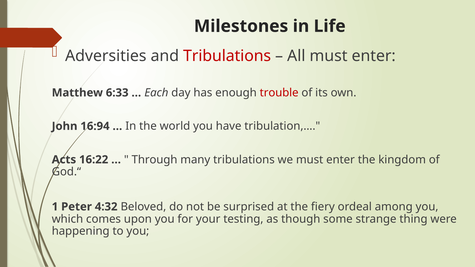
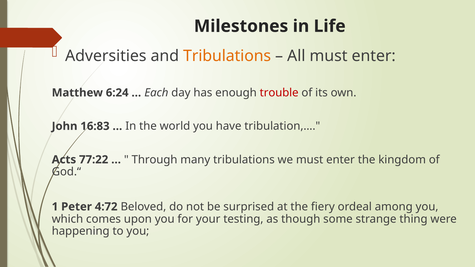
Tribulations colour: red -> orange (227, 56)
6:33: 6:33 -> 6:24 (117, 93)
16:94: 16:94 -> 16:83 (95, 126)
16:22: 16:22 -> 77:22 (94, 160)
4:32: 4:32 -> 4:72 (106, 207)
